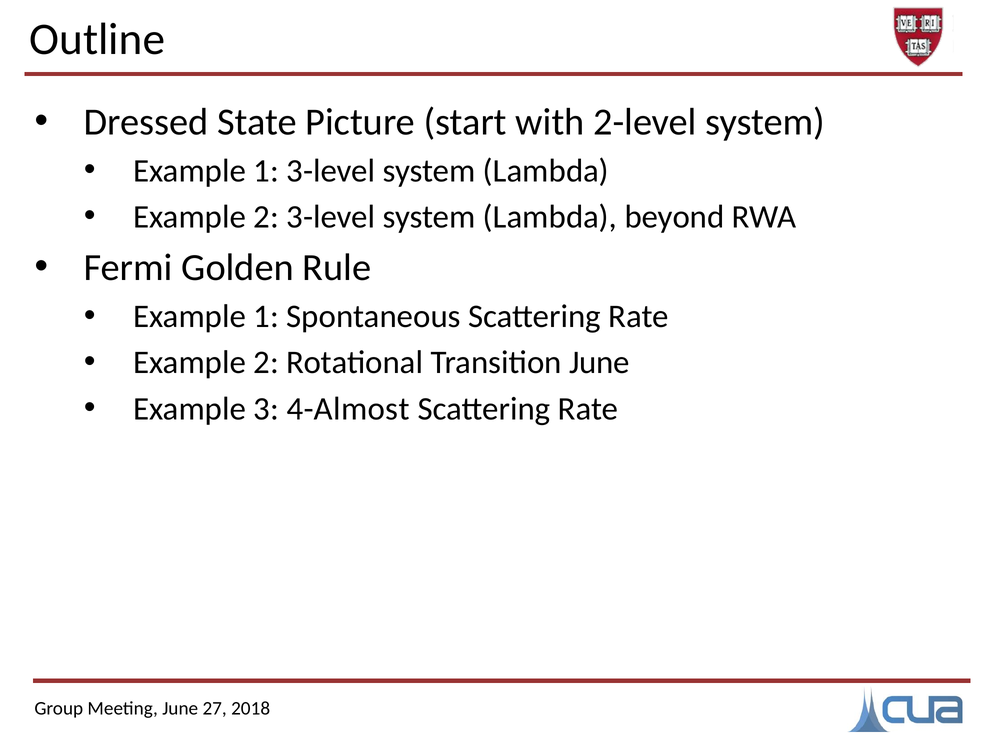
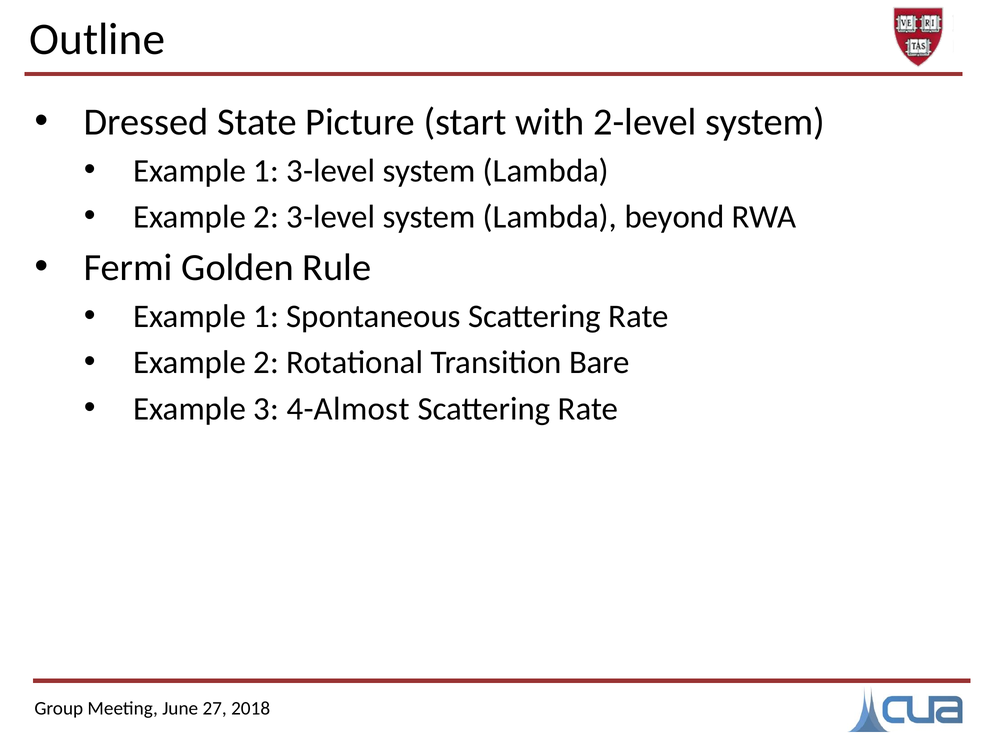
Transition June: June -> Bare (600, 363)
